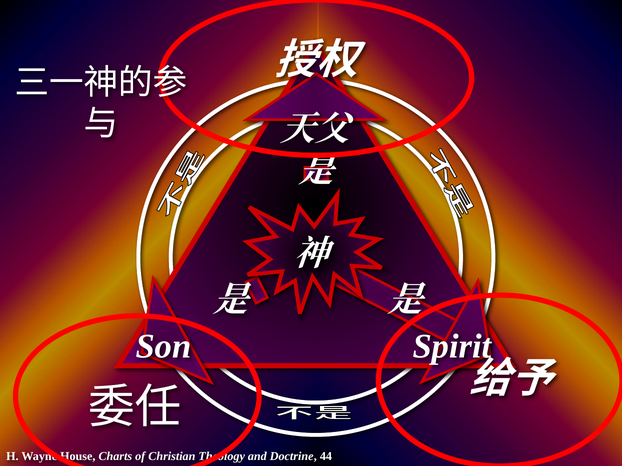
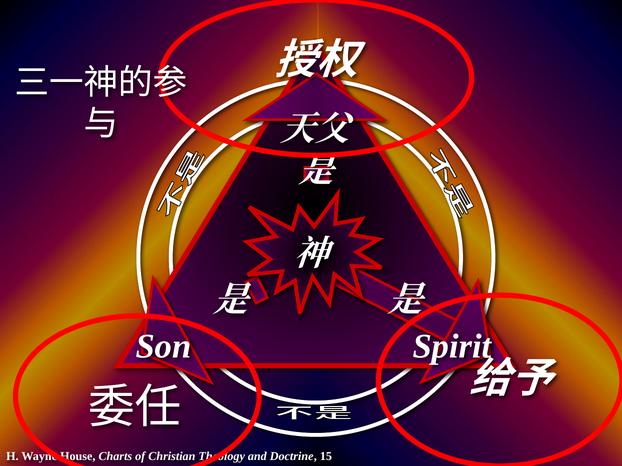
44: 44 -> 15 (326, 457)
